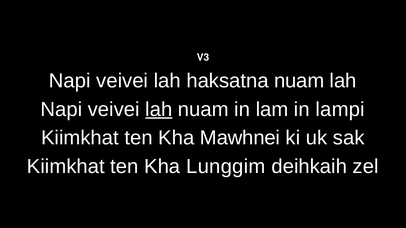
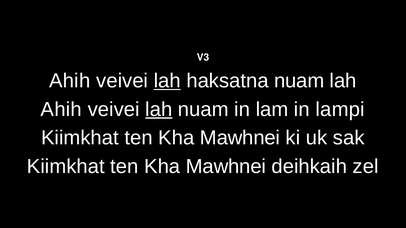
Napi: Napi -> Ahih (70, 81)
lah underline: none -> present (167, 81)
Napi: Napi -> Ahih (61, 110)
Lunggim: Lunggim -> Mawhnei (226, 167)
